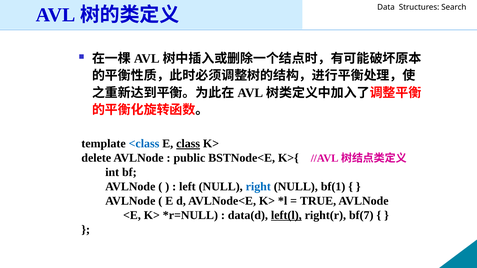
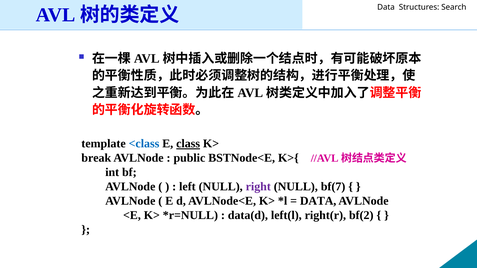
delete: delete -> break (96, 158)
right colour: blue -> purple (258, 187)
bf(1: bf(1 -> bf(7 (333, 187)
TRUE: TRUE -> DATA (318, 201)
left(l underline: present -> none (286, 215)
bf(7: bf(7 -> bf(2 (361, 215)
